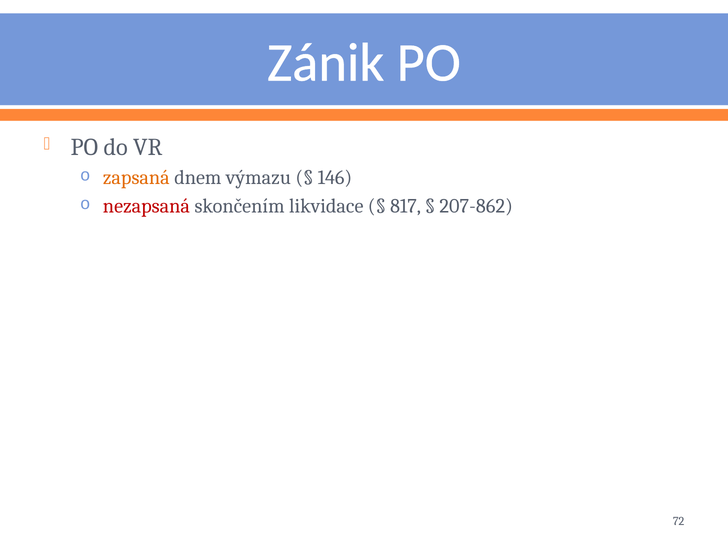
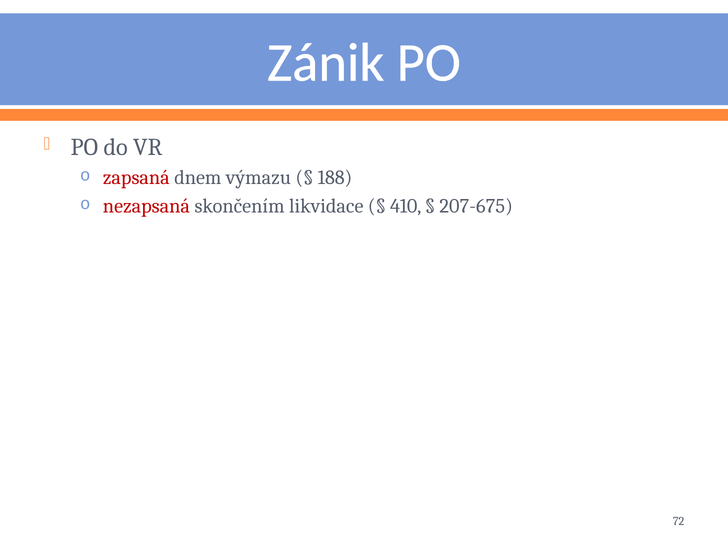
zapsaná colour: orange -> red (136, 178)
146: 146 -> 188 (335, 178)
817: 817 -> 410 (406, 206)
207-862: 207-862 -> 207-675 (476, 206)
